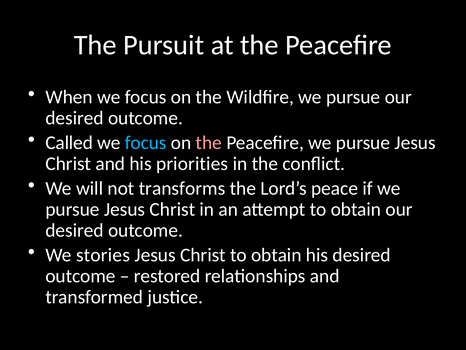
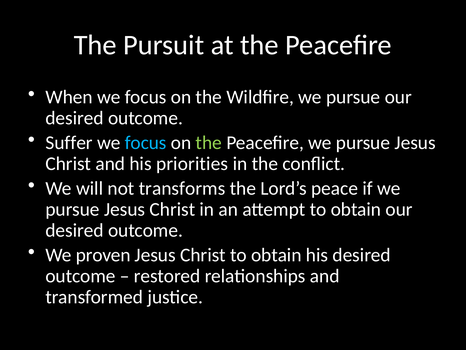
Called: Called -> Suffer (69, 143)
the colour: pink -> light green (209, 143)
stories: stories -> proven (103, 255)
